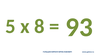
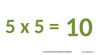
x 8: 8 -> 5 (39, 26)
93: 93 -> 10 (79, 27)
